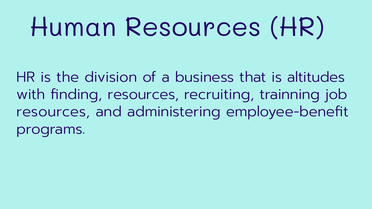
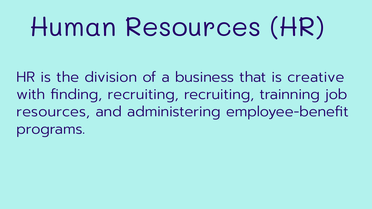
altitudes: altitudes -> creative (316, 77)
finding resources: resources -> recruiting (143, 95)
